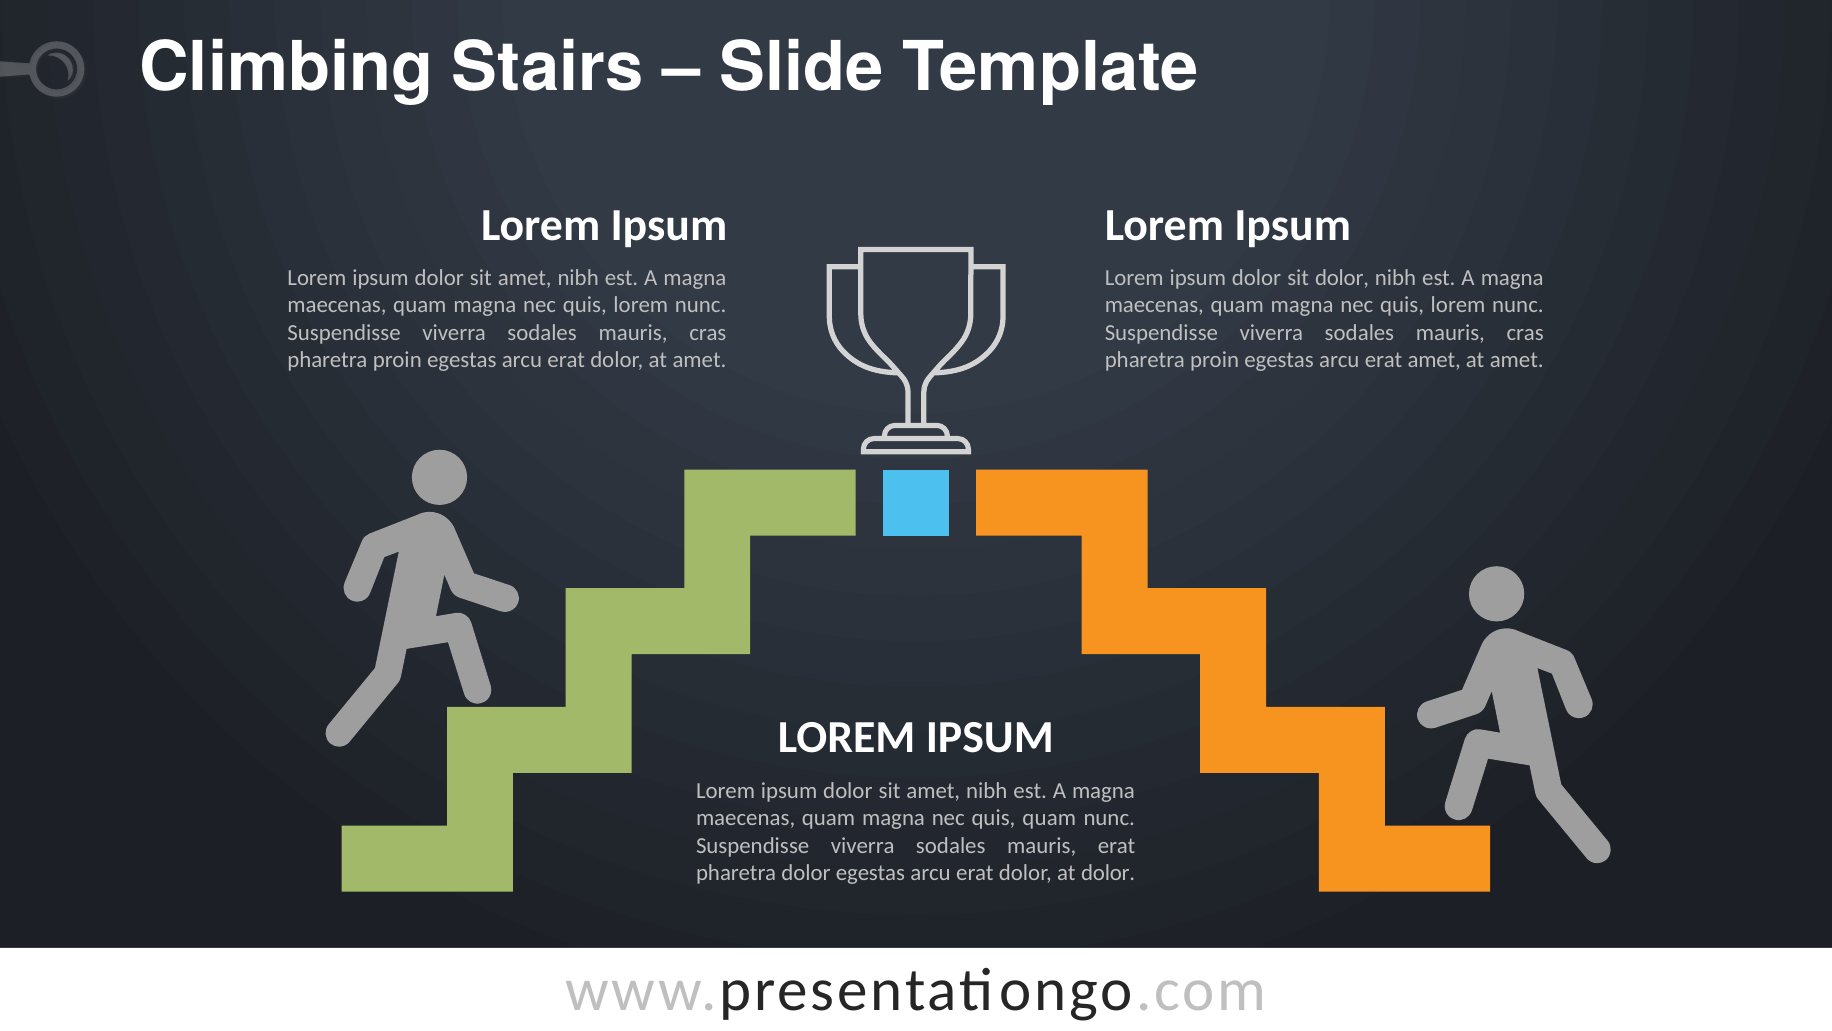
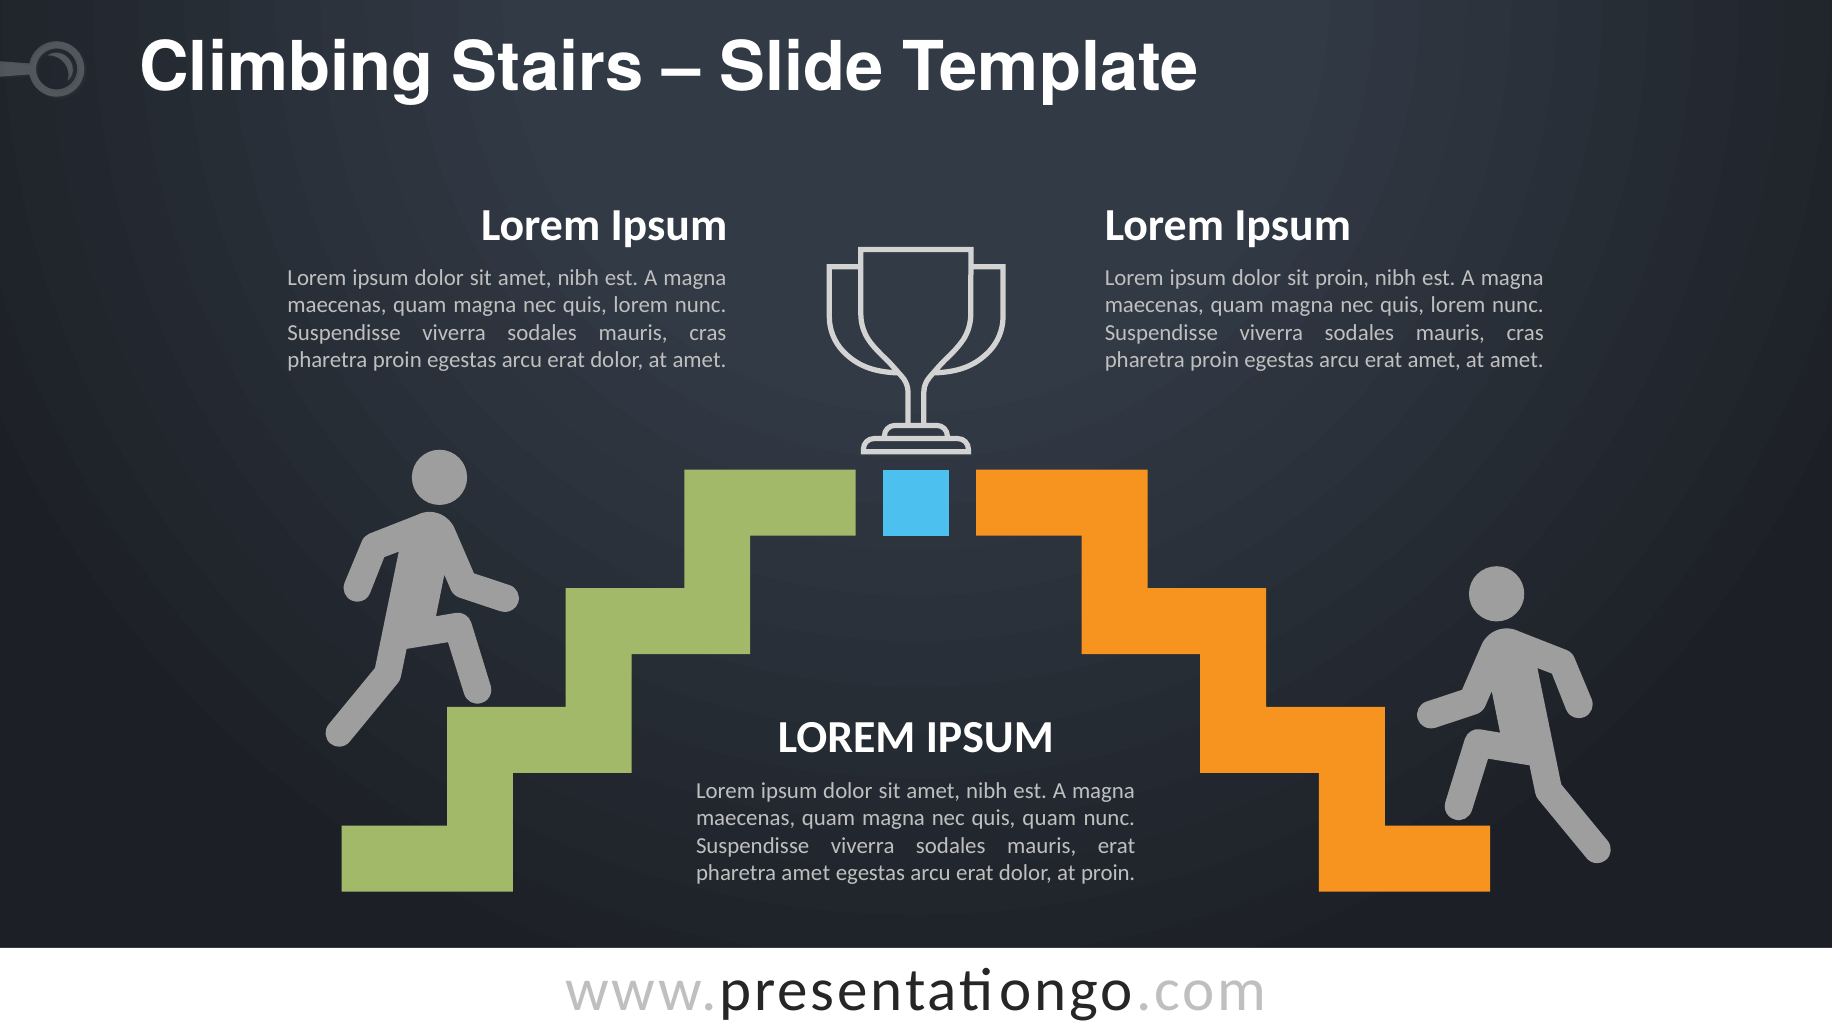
sit dolor: dolor -> proin (1342, 278)
pharetra dolor: dolor -> amet (806, 873)
at dolor: dolor -> proin (1108, 873)
